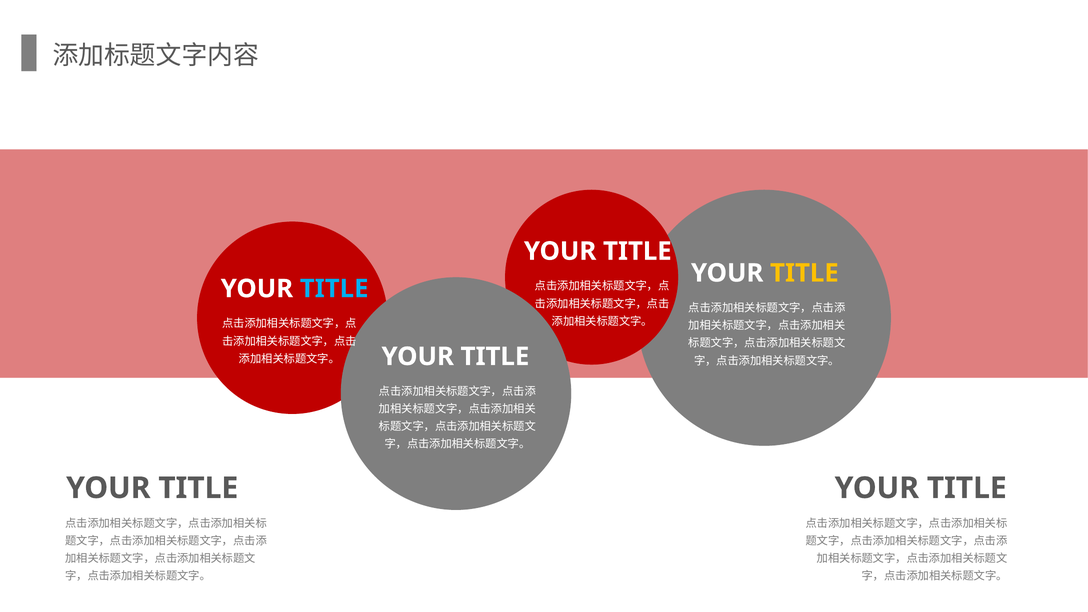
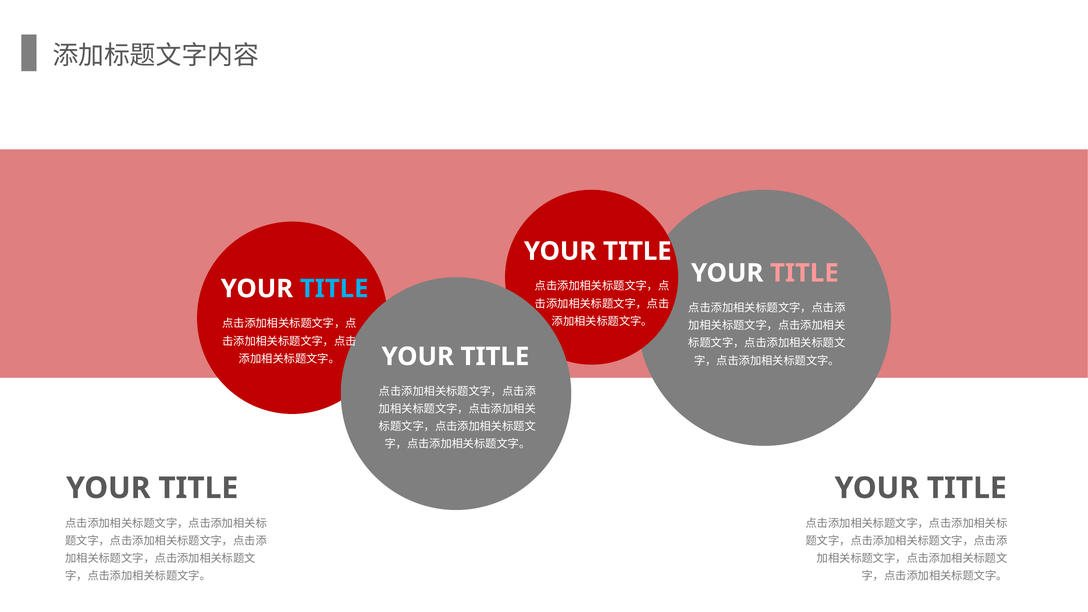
TITLE colour: yellow -> pink (804, 273)
